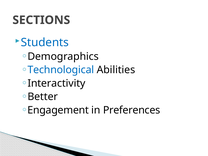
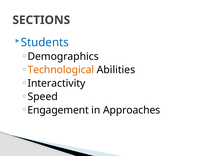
Technological colour: blue -> orange (61, 70)
Better: Better -> Speed (43, 97)
Preferences: Preferences -> Approaches (132, 110)
